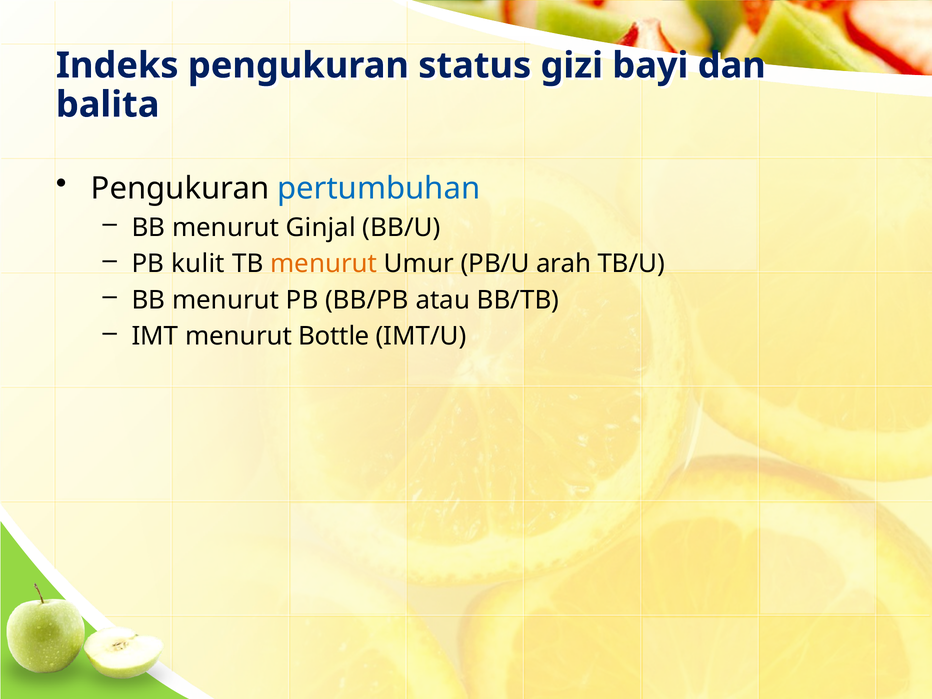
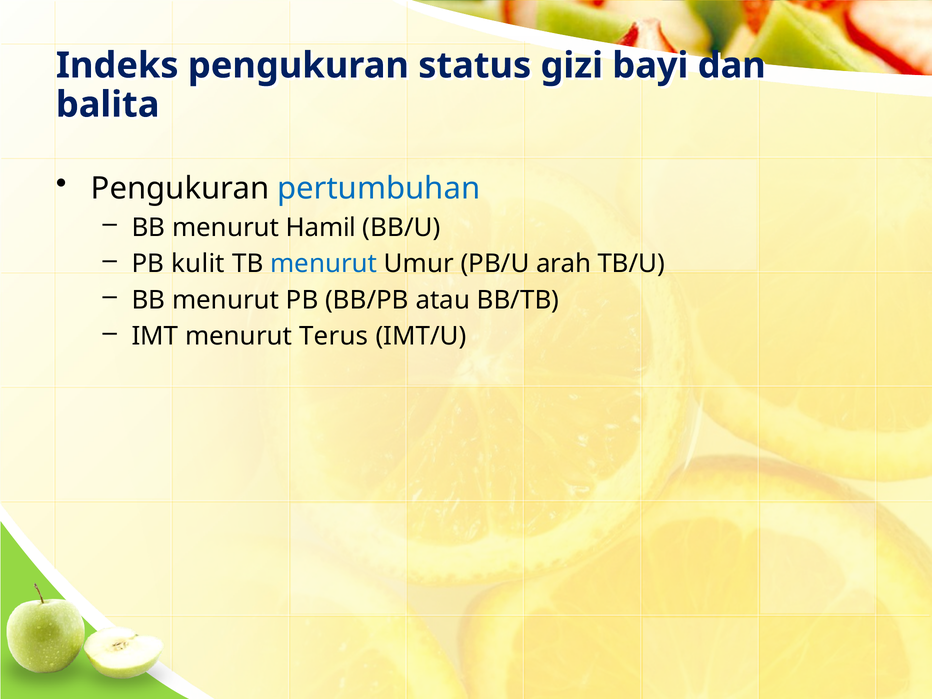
Ginjal: Ginjal -> Hamil (321, 228)
menurut colour: orange -> blue (324, 264)
Bottle: Bottle -> Terus (334, 336)
